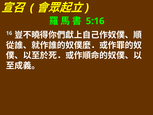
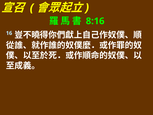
5:16: 5:16 -> 8:16 (95, 21)
